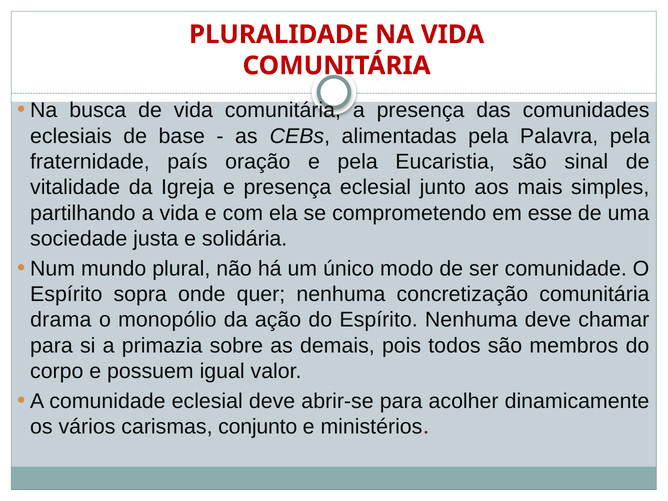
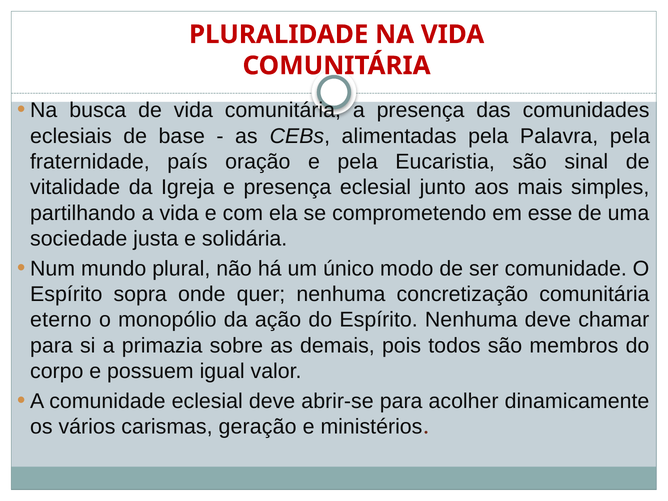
drama: drama -> eterno (61, 320)
conjunto: conjunto -> geração (258, 427)
